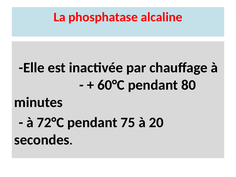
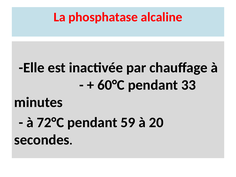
80: 80 -> 33 (189, 85)
75: 75 -> 59 (128, 123)
